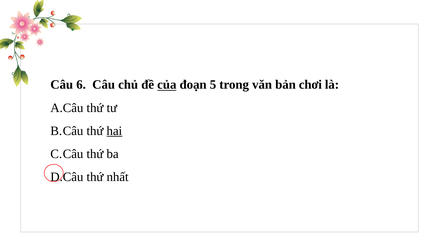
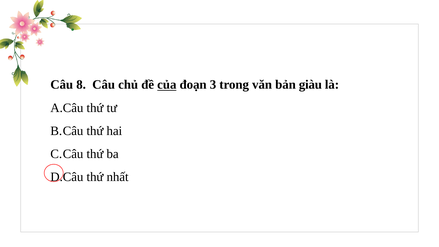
6: 6 -> 8 (81, 85)
5: 5 -> 3 (213, 85)
chơi: chơi -> giàu (310, 85)
hai underline: present -> none (114, 131)
